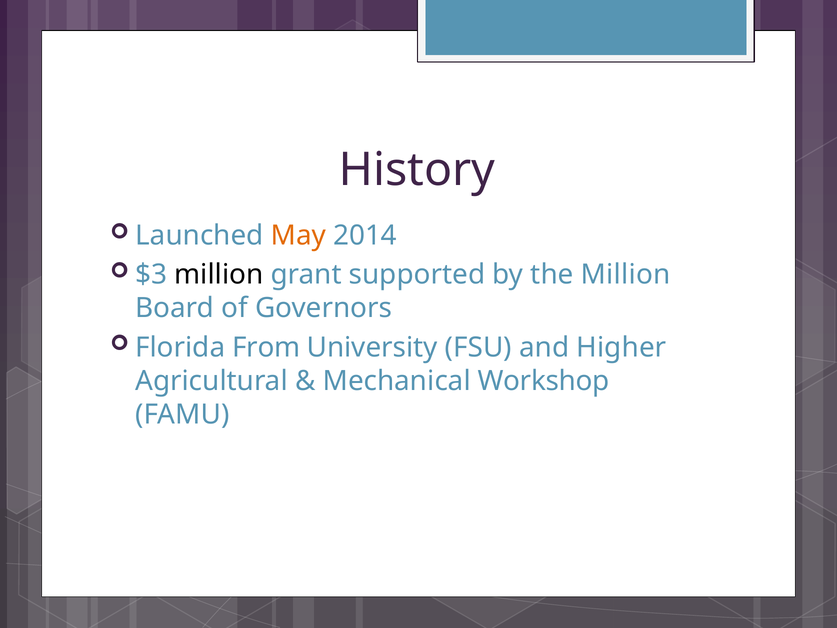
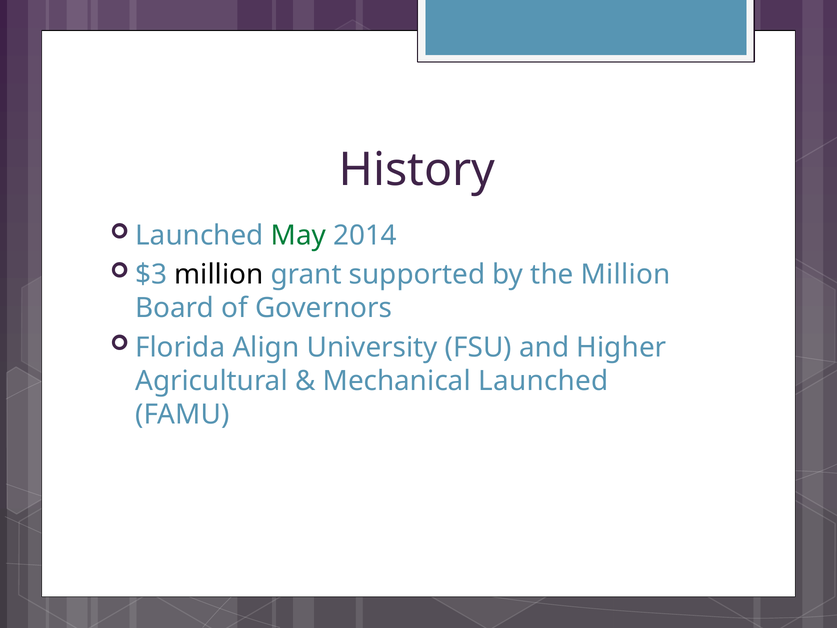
May colour: orange -> green (298, 236)
From: From -> Align (266, 347)
Mechanical Workshop: Workshop -> Launched (543, 381)
